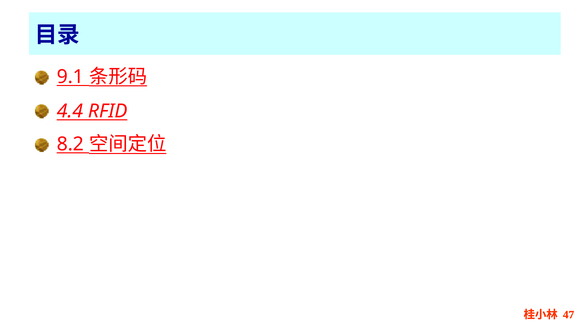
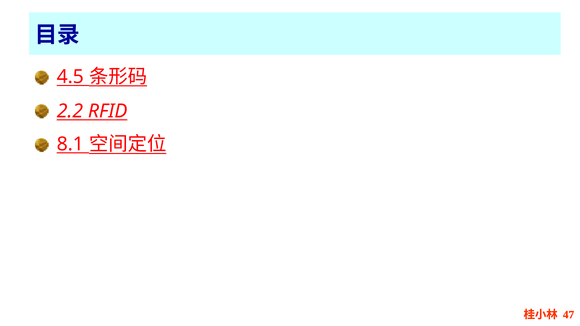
9.1: 9.1 -> 4.5 (70, 77)
4.4: 4.4 -> 2.2 (70, 111)
8.2: 8.2 -> 8.1 (70, 144)
